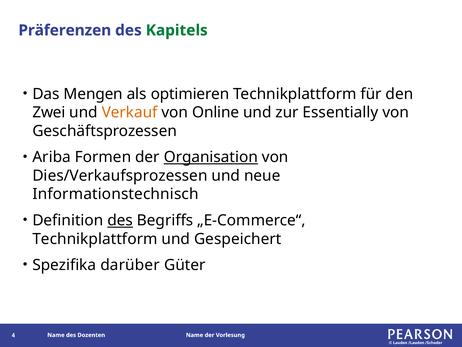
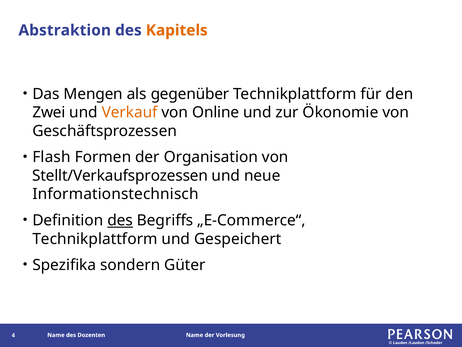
Präferenzen: Präferenzen -> Abstraktion (65, 30)
Kapitels colour: green -> orange (177, 30)
optimieren: optimieren -> gegenüber (190, 94)
Essentially: Essentially -> Ökonomie (341, 112)
Ariba: Ariba -> Flash (52, 157)
Organisation underline: present -> none (211, 157)
Dies/Verkaufsprozessen: Dies/Verkaufsprozessen -> Stellt/Verkaufsprozessen (120, 175)
darüber: darüber -> sondern (130, 265)
